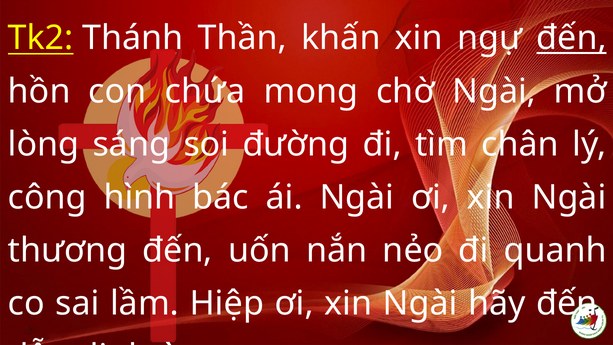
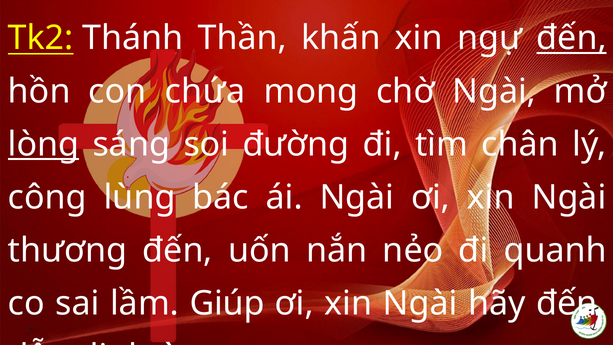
lòng underline: none -> present (44, 144)
hình: hình -> lùng (140, 197)
Hiệp: Hiệp -> Giúp (227, 304)
